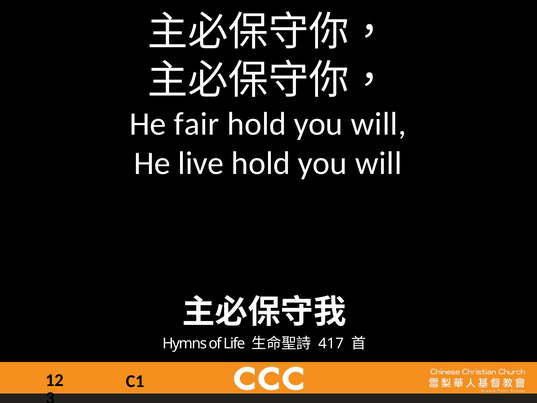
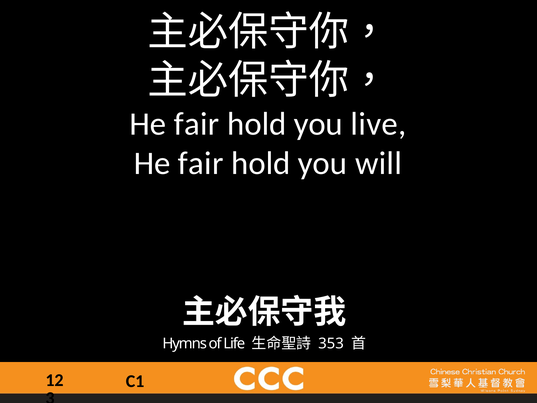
will: will -> live (378, 124)
live: live -> fair (201, 163)
417: 417 -> 353 (331, 343)
